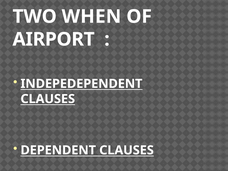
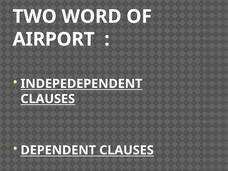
WHEN: WHEN -> WORD (92, 17)
